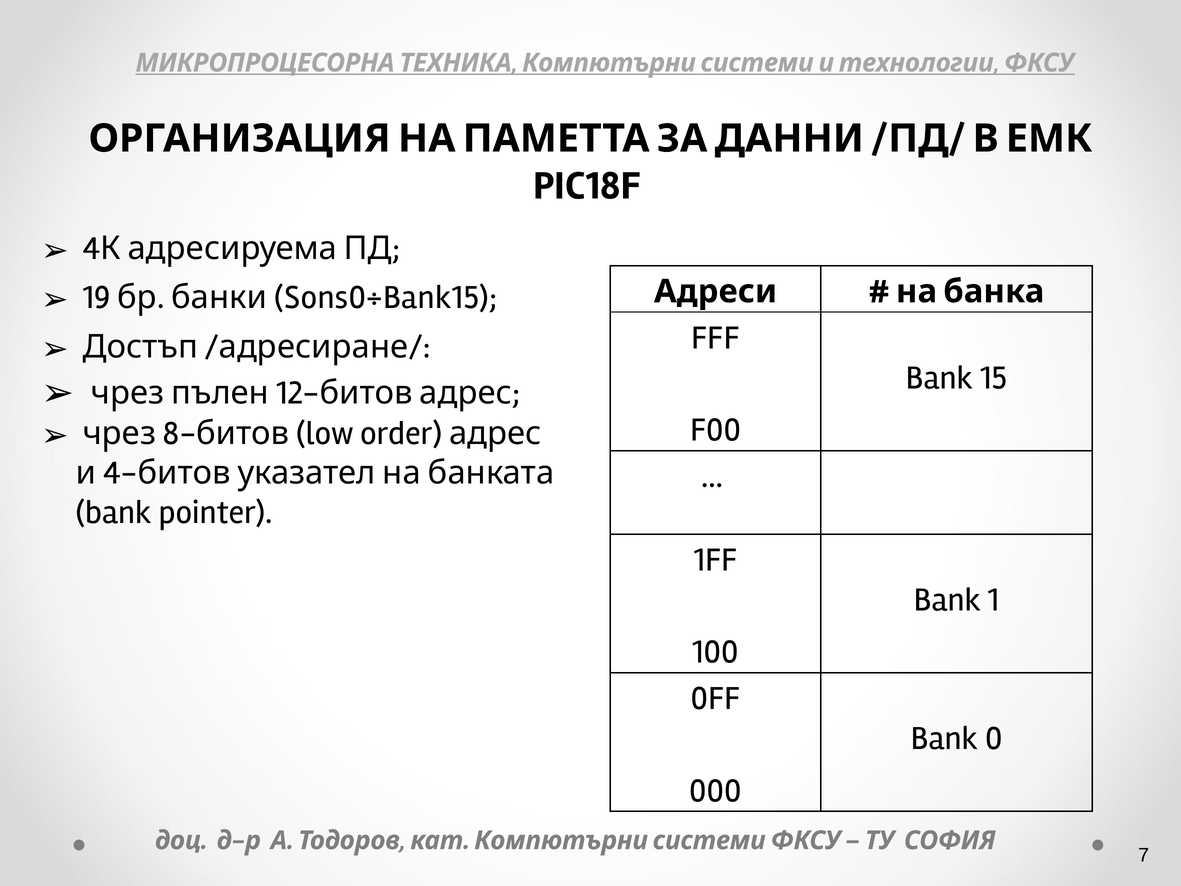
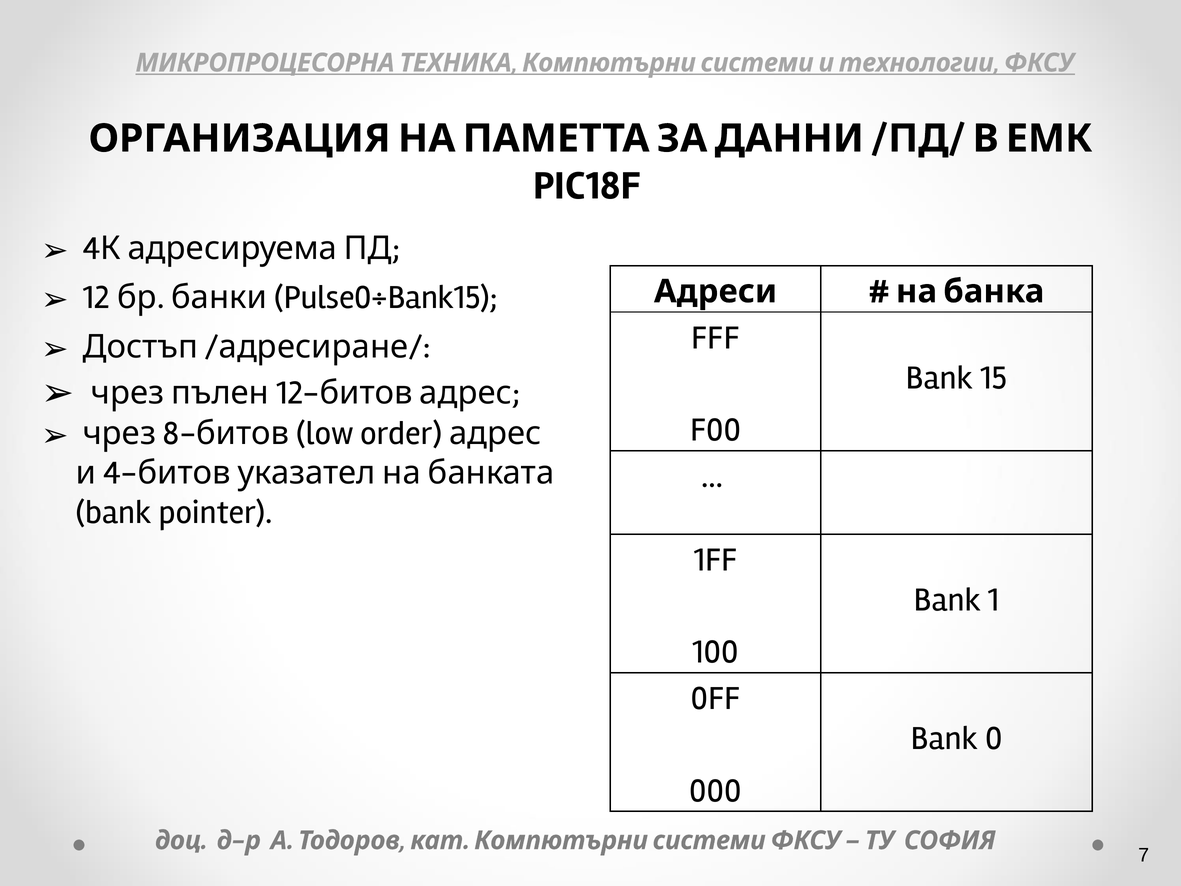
19: 19 -> 12 (96, 298)
Sons0÷Bank15: Sons0÷Bank15 -> Pulse0÷Bank15 (386, 298)
